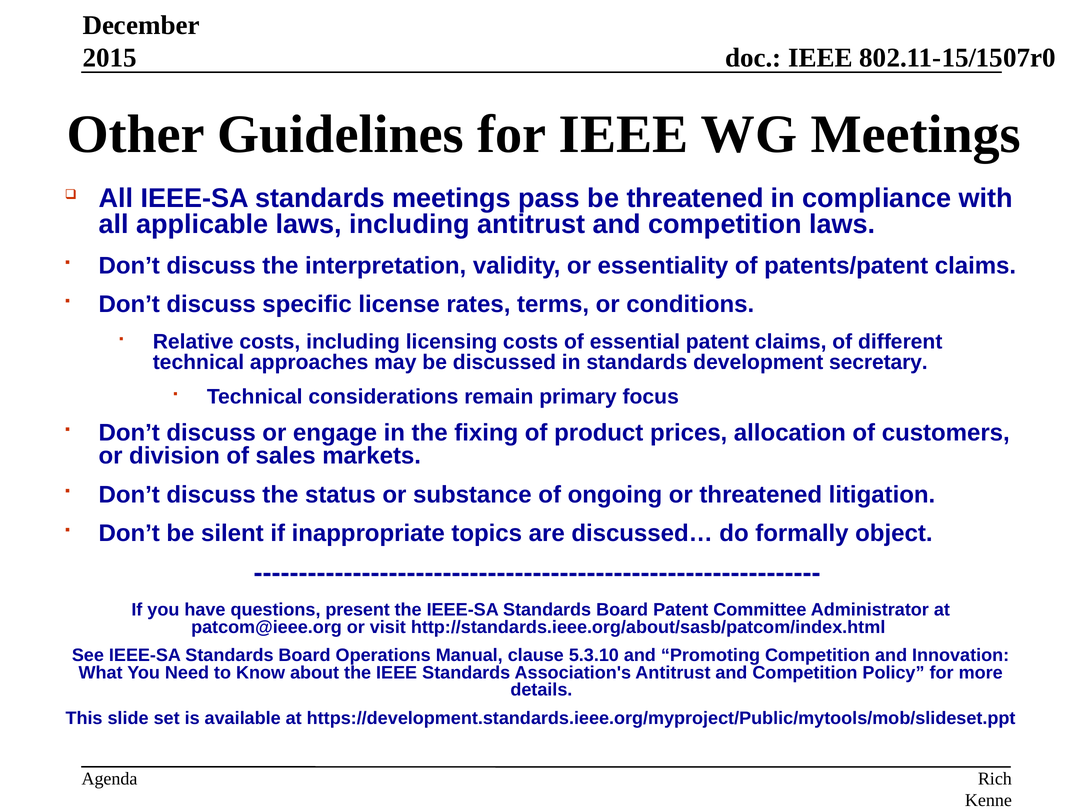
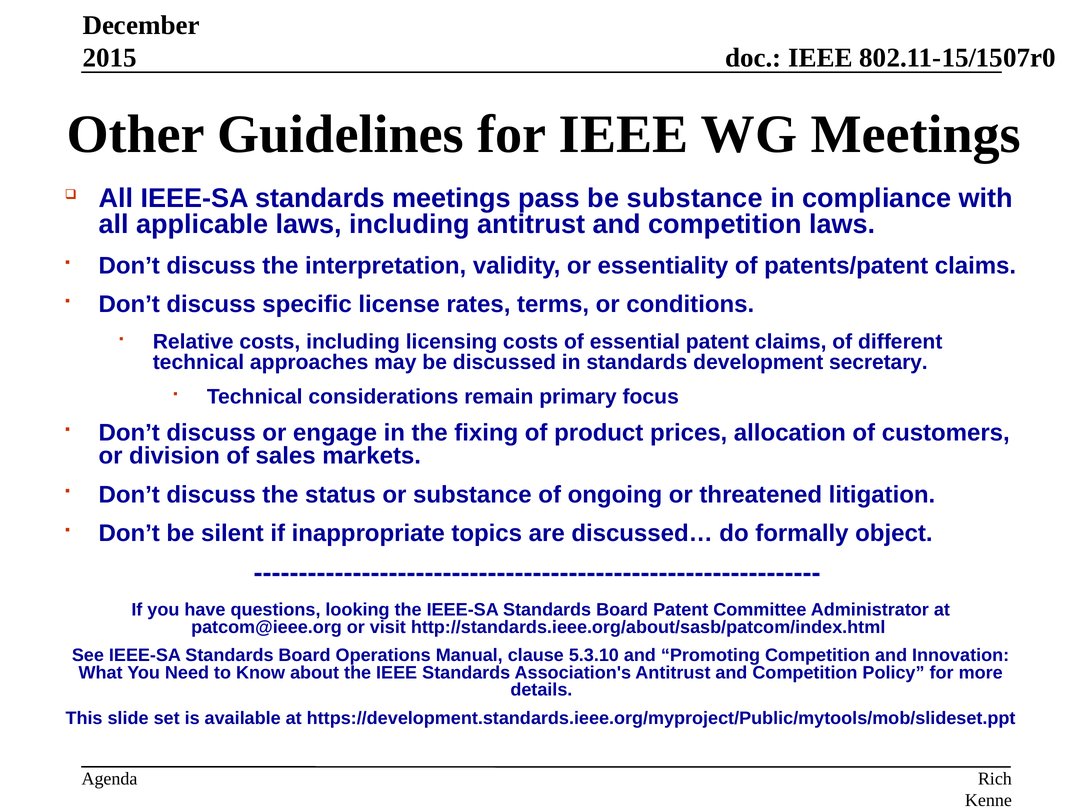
be threatened: threatened -> substance (695, 198)
present: present -> looking (358, 610)
